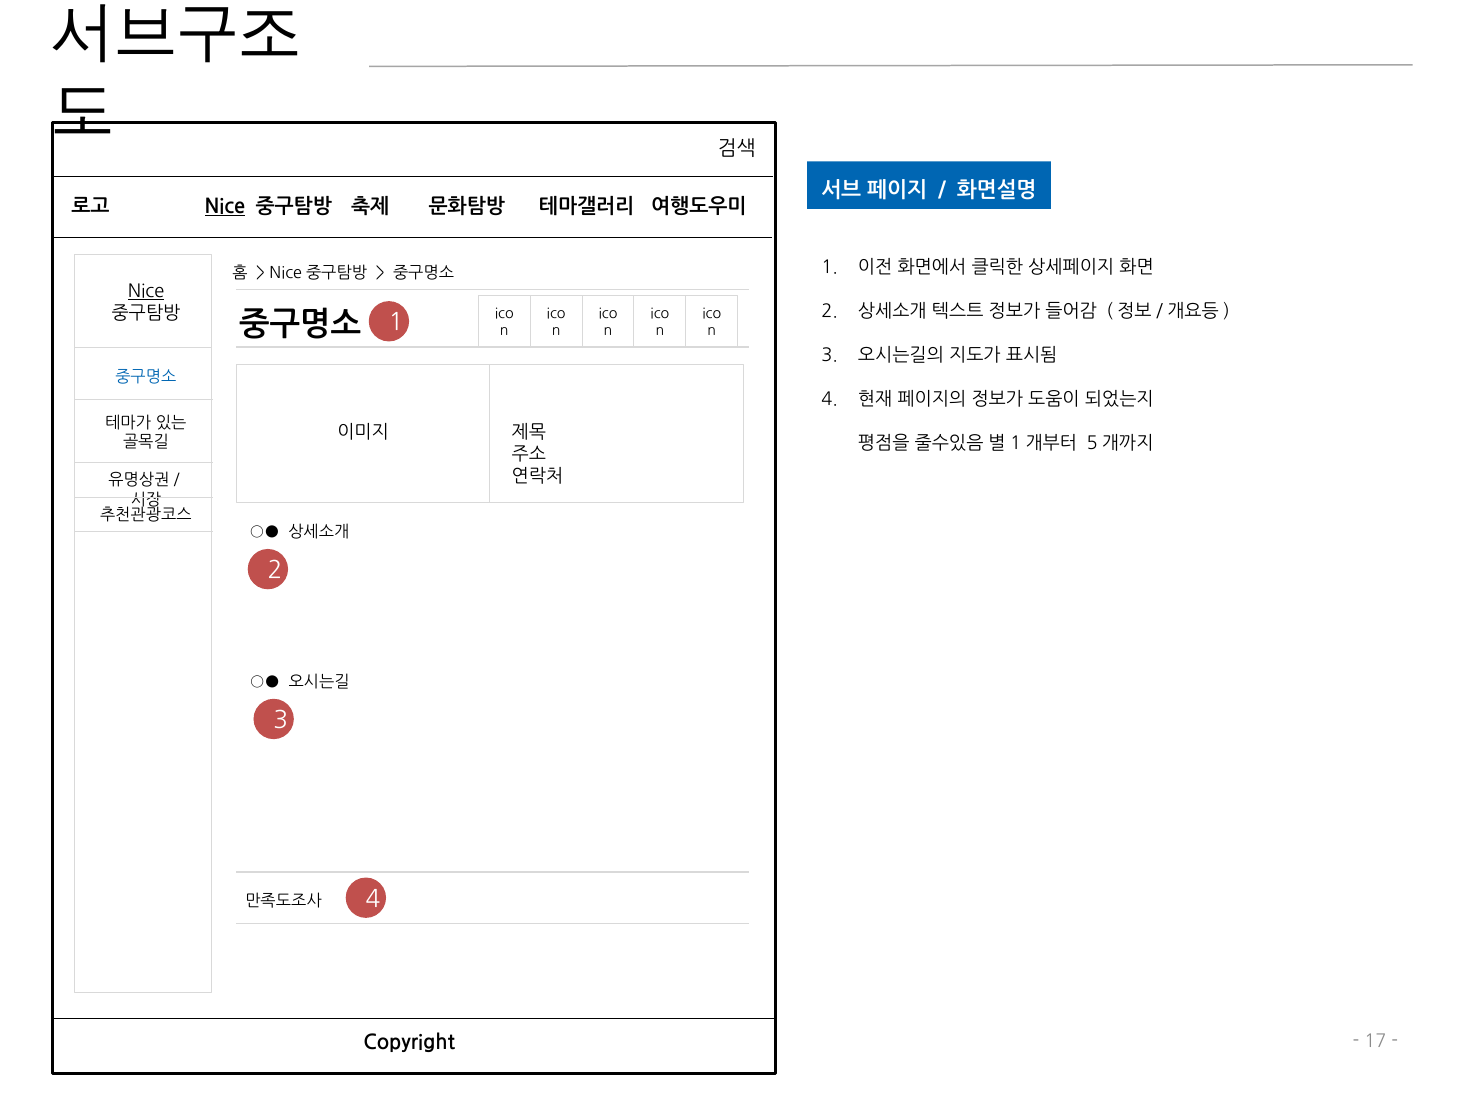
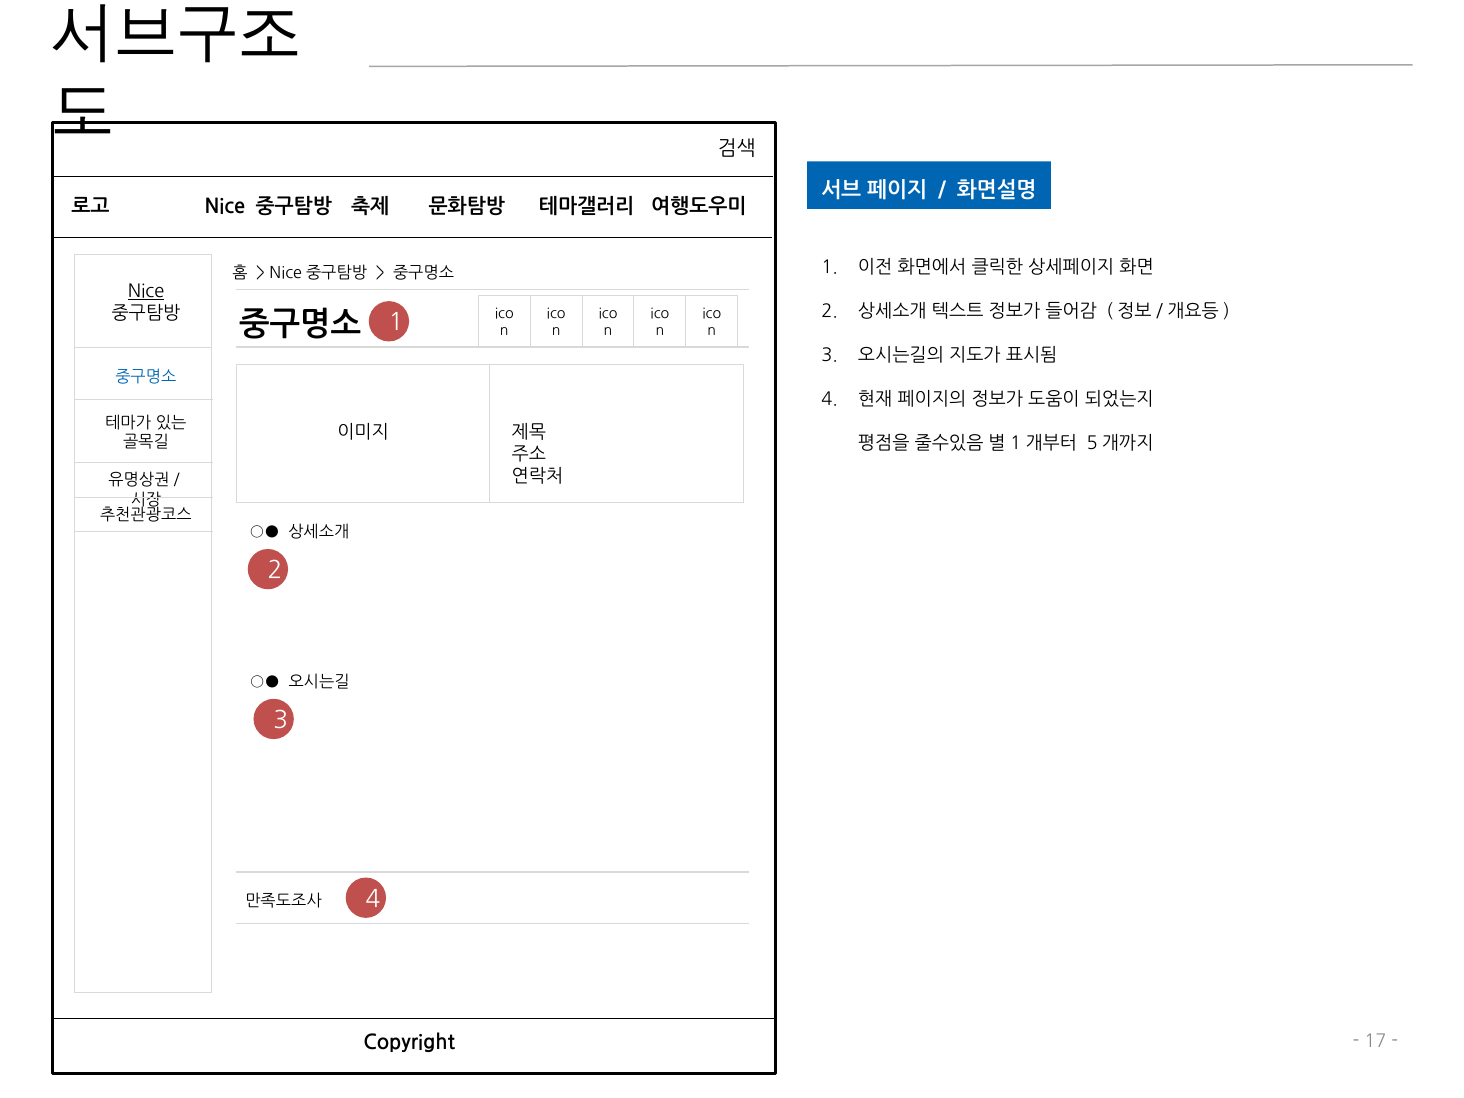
Nice underline: present -> none (225, 207)
